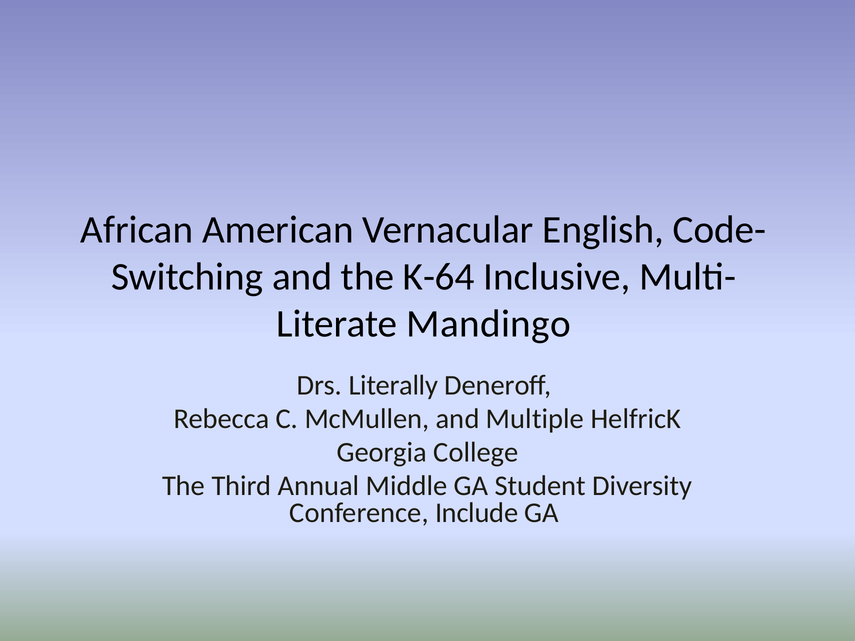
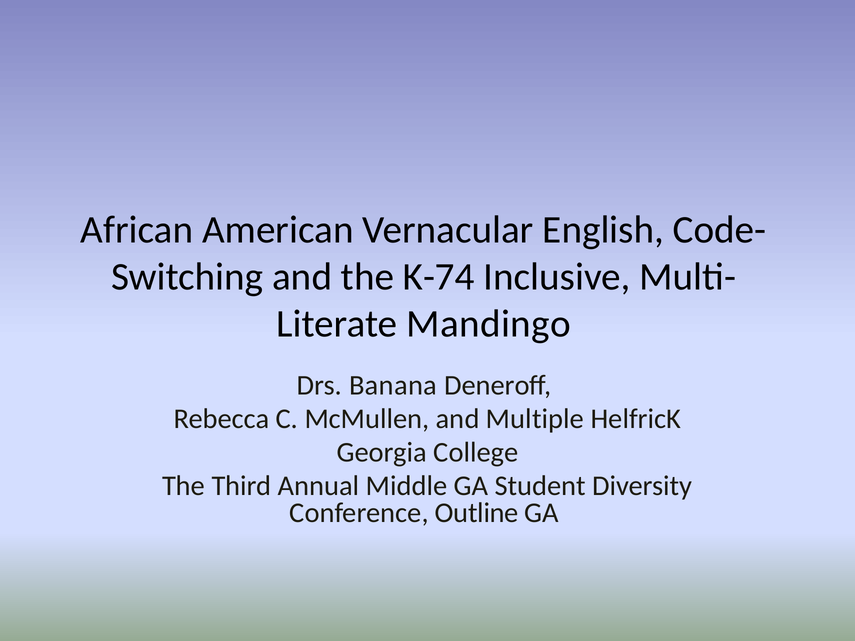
K-64: K-64 -> K-74 (439, 277)
Literally: Literally -> Banana (393, 386)
Include: Include -> Outline (477, 513)
